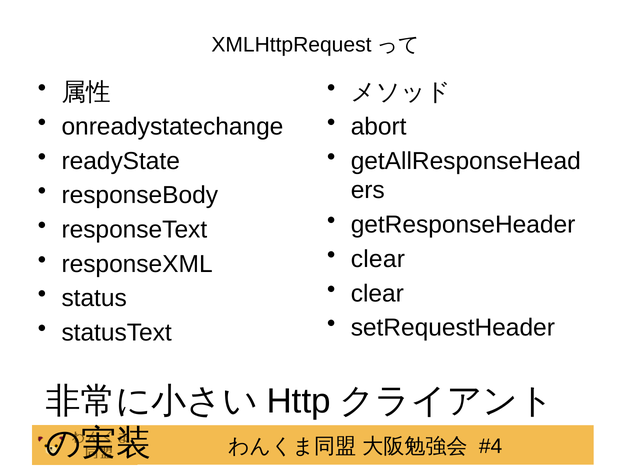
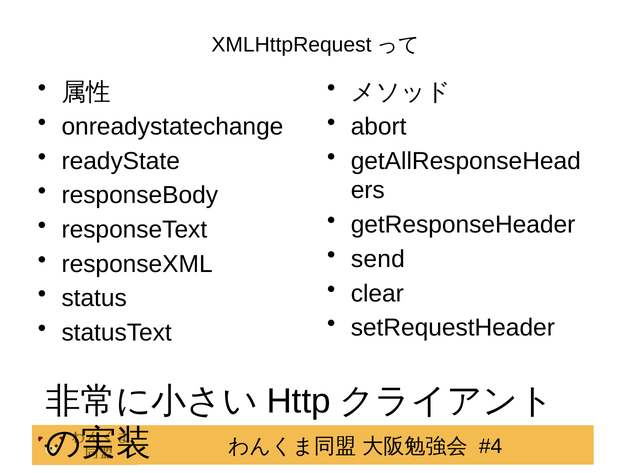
clear: clear -> send (378, 259)
